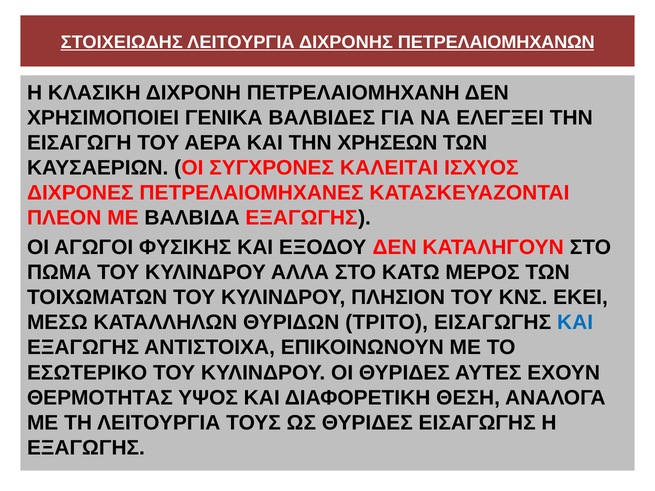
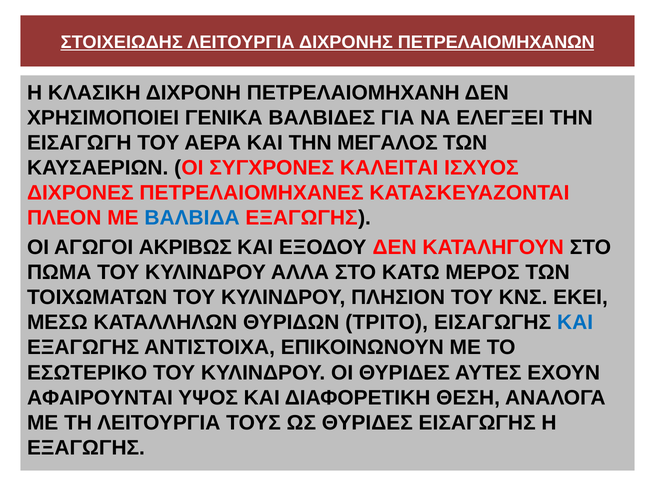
ΧΡΗΣΕΩΝ: ΧΡΗΣΕΩΝ -> ΜΕΓΑΛΟΣ (387, 143)
ΒΑΛΒΙΔΑ colour: black -> blue (192, 218)
ΦΥΣΙΚΗΣ: ΦΥΣΙΚΗΣ -> ΑΚΡΙΒΩΣ (185, 247)
ΘΕΡΜΟΤΗΤΑΣ: ΘΕΡΜΟΤΗΤΑΣ -> ΑΦΑΙΡΟΥΝΤΑΙ (100, 398)
